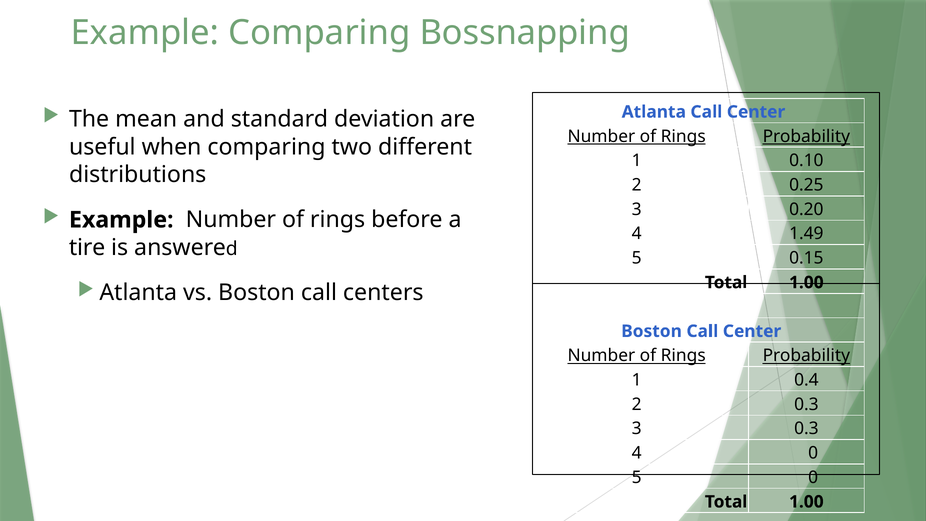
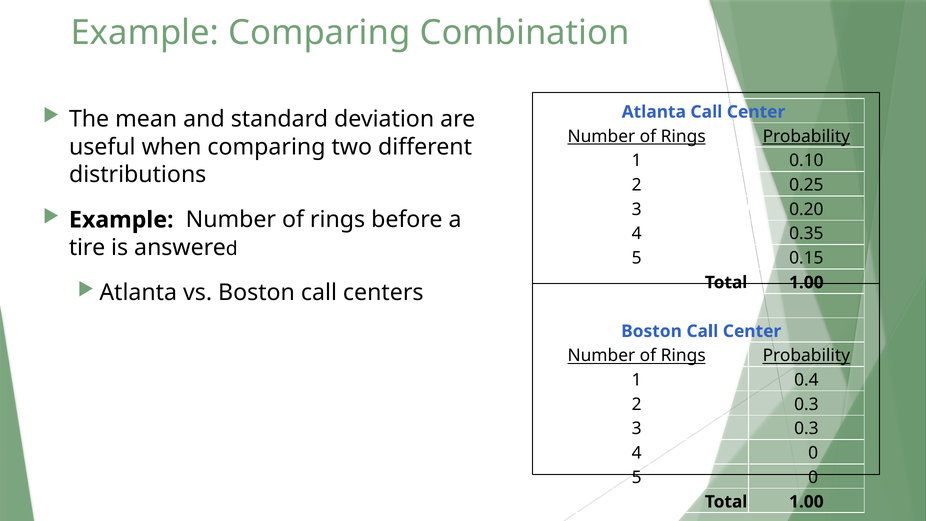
Bossnapping: Bossnapping -> Combination (525, 33)
1.49: 1.49 -> 0.35 (806, 234)
